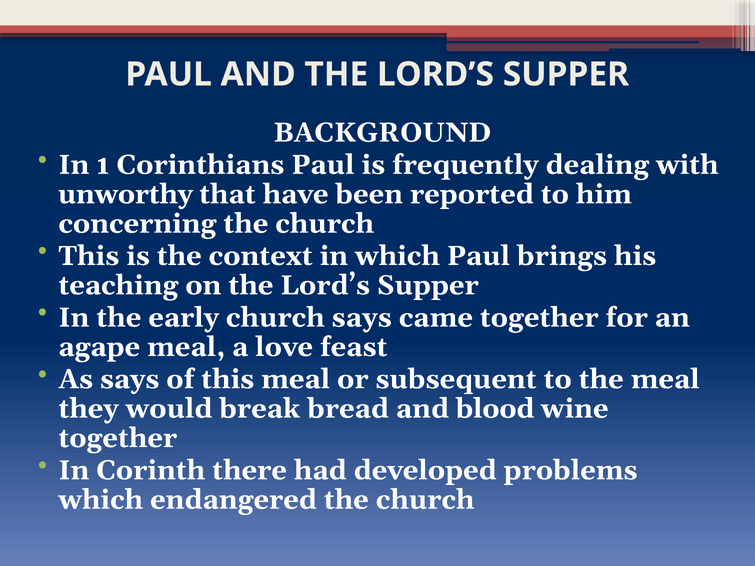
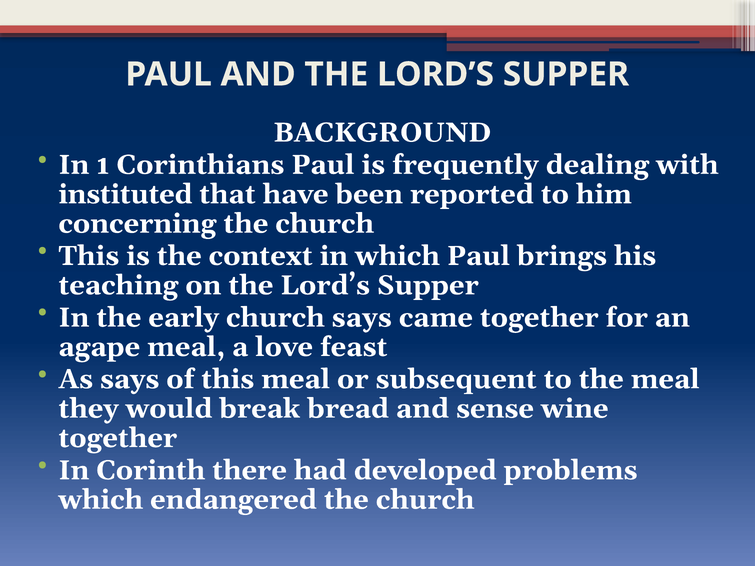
unworthy: unworthy -> instituted (125, 194)
blood: blood -> sense (495, 409)
